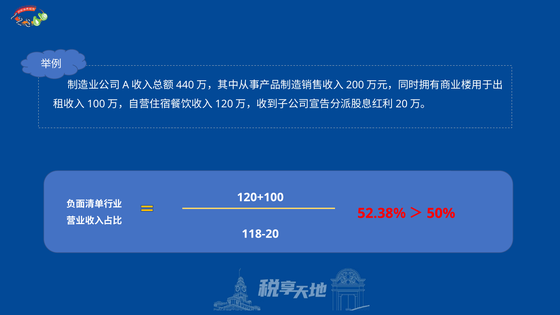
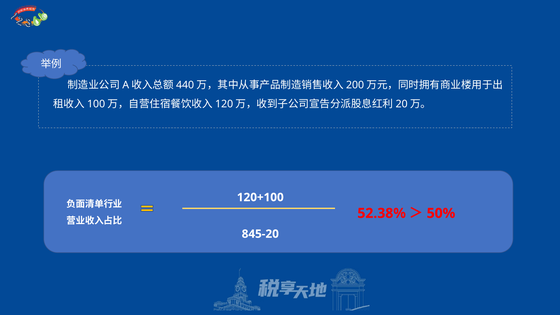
118-20: 118-20 -> 845-20 (260, 234)
